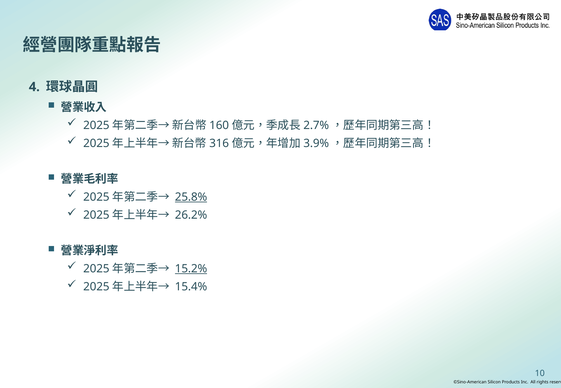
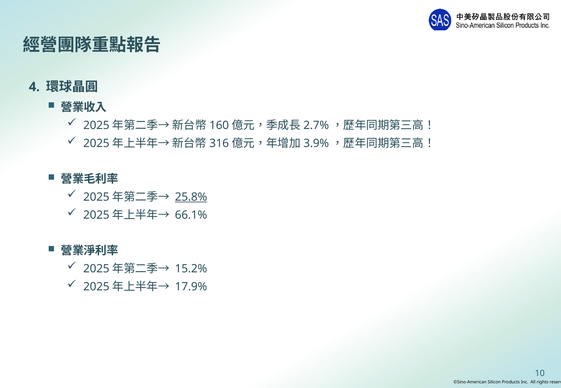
26.2%: 26.2% -> 66.1% (191, 215)
15.2% underline: present -> none (191, 269)
15.4%: 15.4% -> 17.9% (191, 287)
